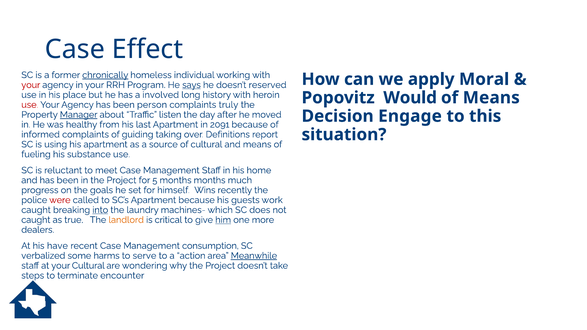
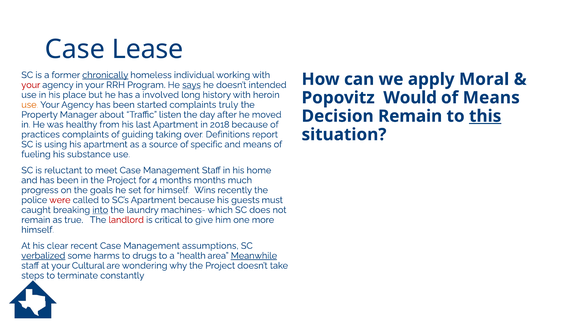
Effect: Effect -> Lease (148, 49)
reserved: reserved -> intended (268, 85)
use colour: red -> orange (30, 105)
person: person -> started (152, 105)
Manager underline: present -> none (79, 115)
Decision Engage: Engage -> Remain (410, 116)
this underline: none -> present (485, 116)
2091: 2091 -> 2018 (220, 125)
informed: informed -> practices (41, 135)
of cultural: cultural -> specific (206, 144)
5: 5 -> 4 (155, 180)
work: work -> must (272, 200)
caught: caught -> remain (36, 220)
landlord colour: orange -> red (126, 220)
him underline: present -> none (223, 220)
dealers: dealers -> himself (38, 230)
have: have -> clear (57, 246)
consumption: consumption -> assumptions (210, 246)
verbalized underline: none -> present (43, 256)
serve: serve -> drugs (145, 256)
action: action -> health (191, 256)
encounter: encounter -> constantly (122, 276)
